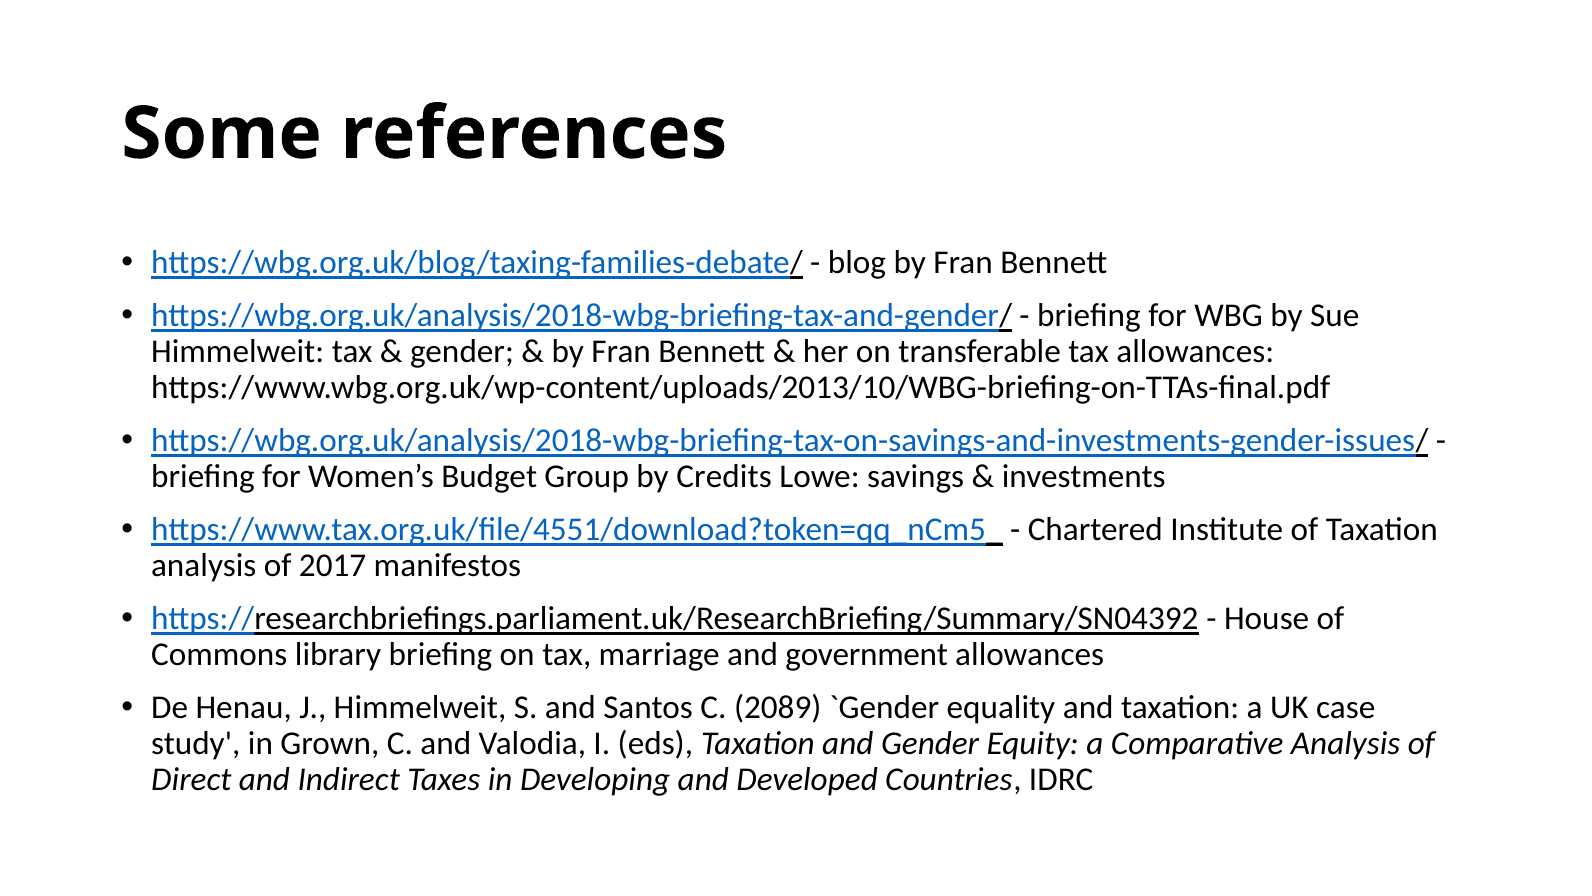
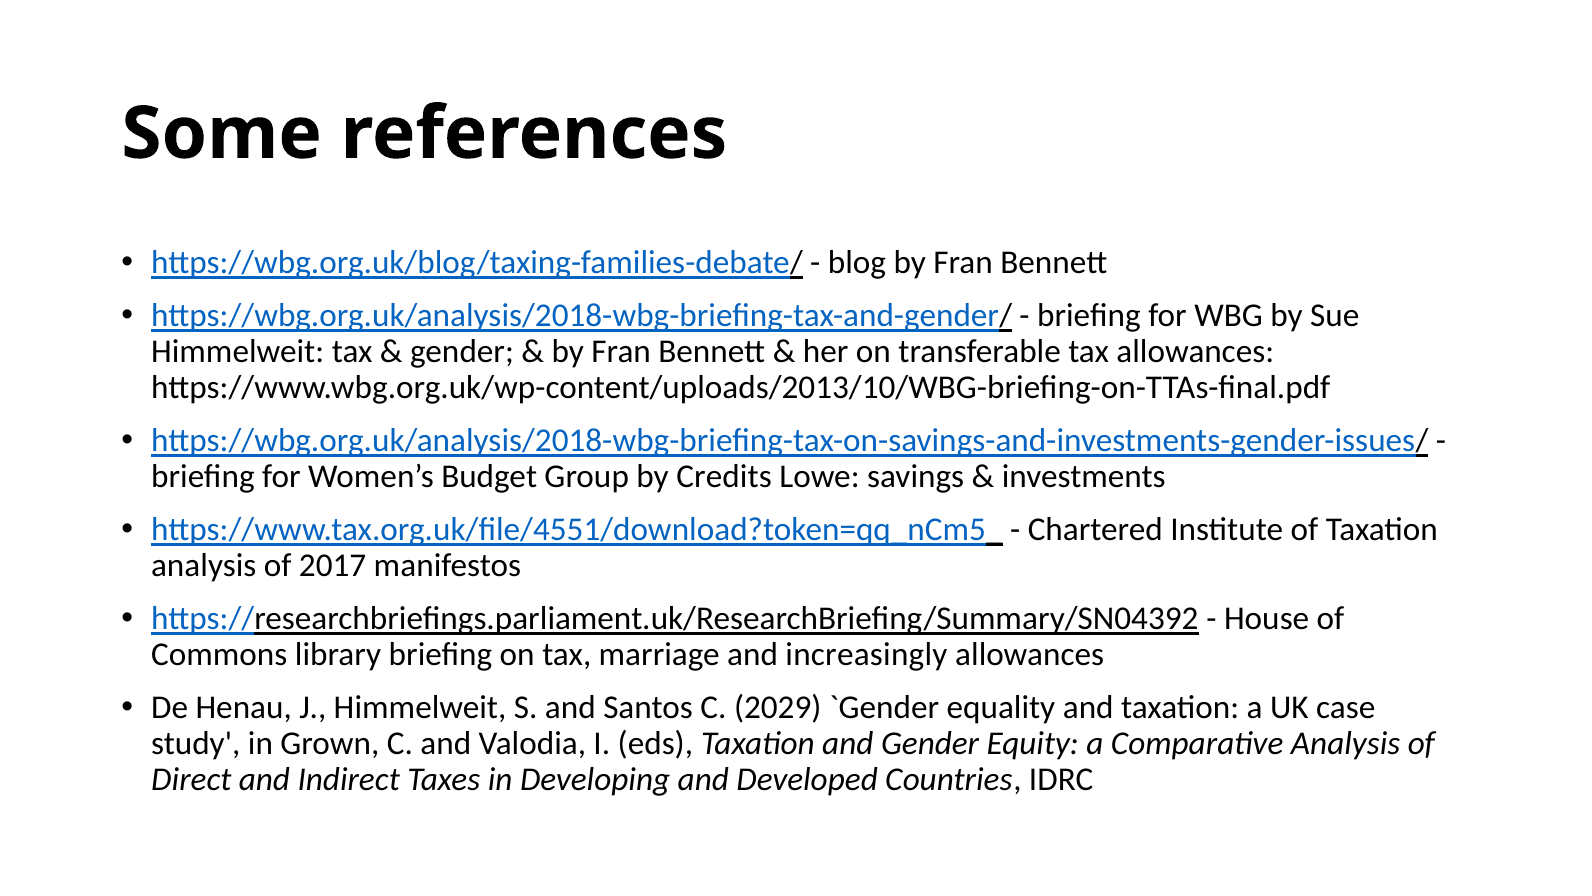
government: government -> increasingly (866, 655)
2089: 2089 -> 2029 (778, 707)
